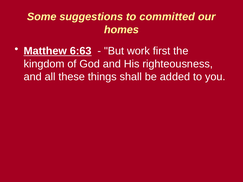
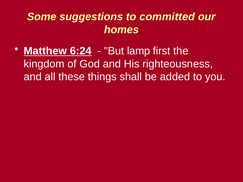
6:63: 6:63 -> 6:24 (81, 51)
work: work -> lamp (139, 51)
